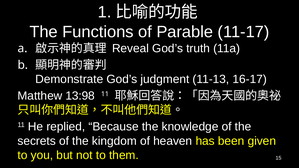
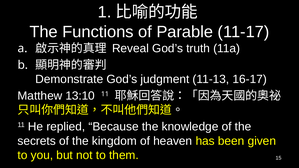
13:98: 13:98 -> 13:10 (80, 96)
